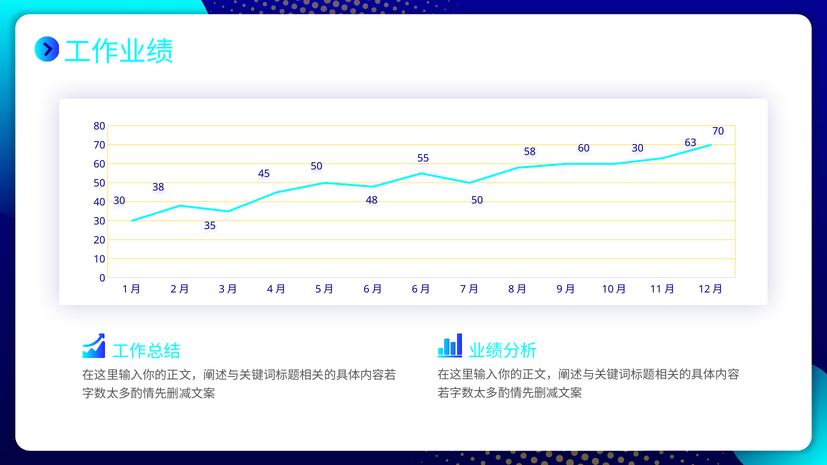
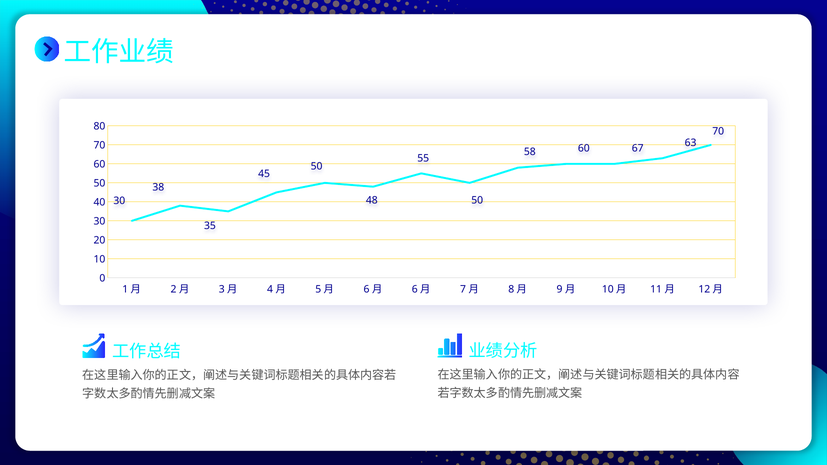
60 30: 30 -> 67 (638, 148)
